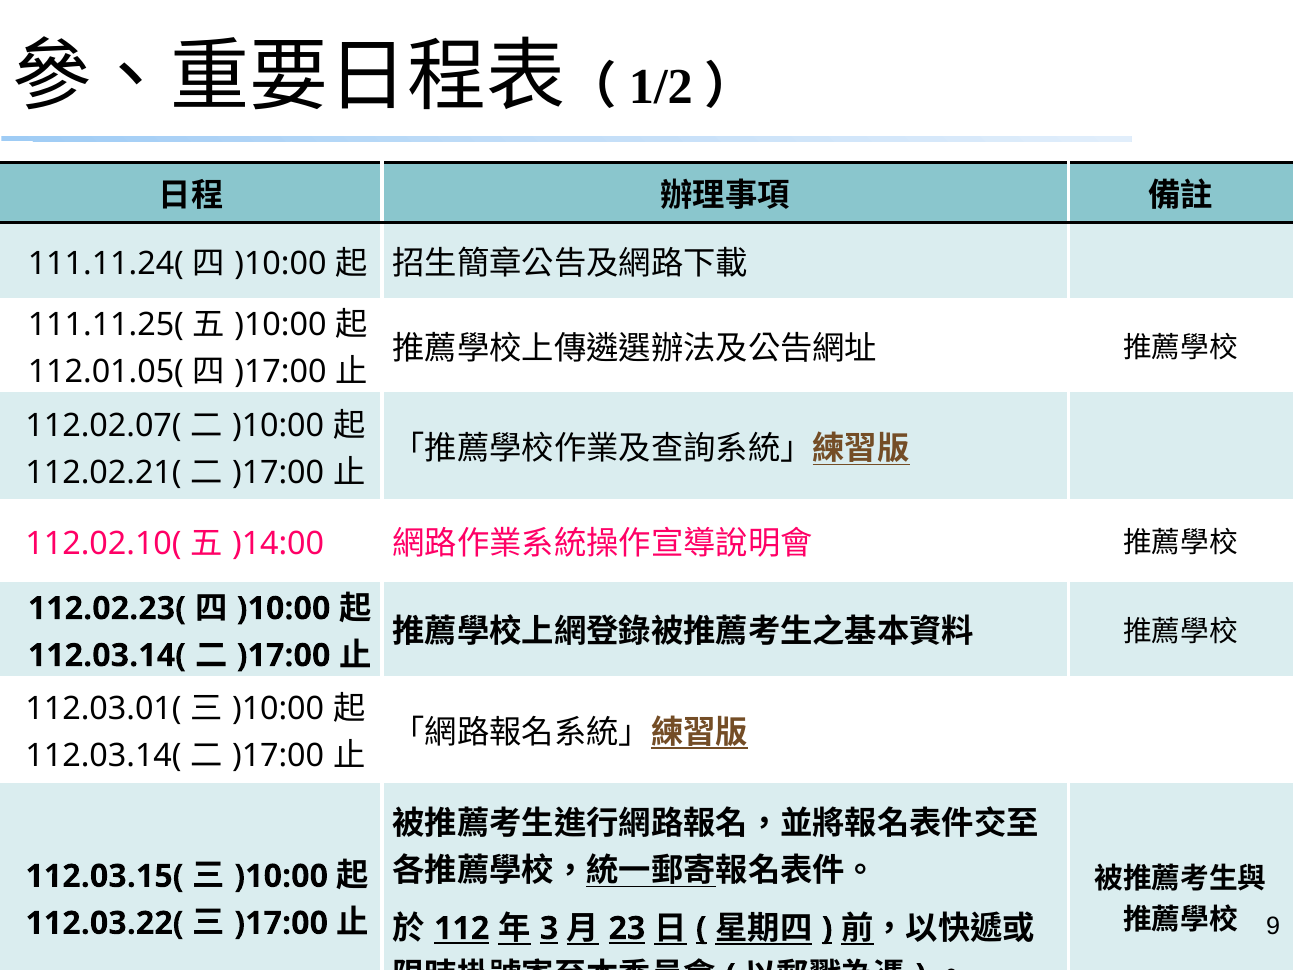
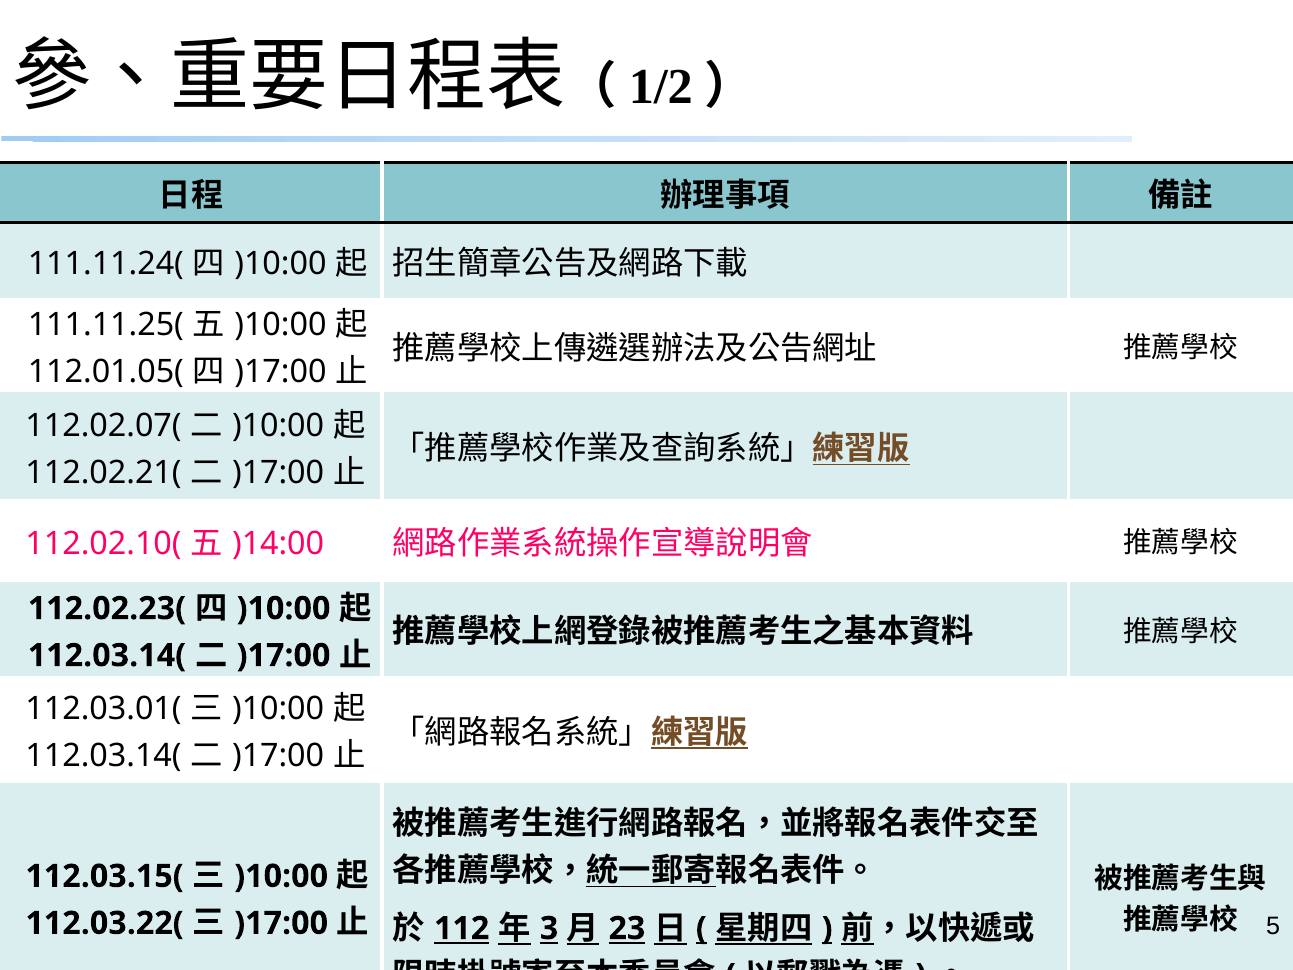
9: 9 -> 5 (1273, 926)
